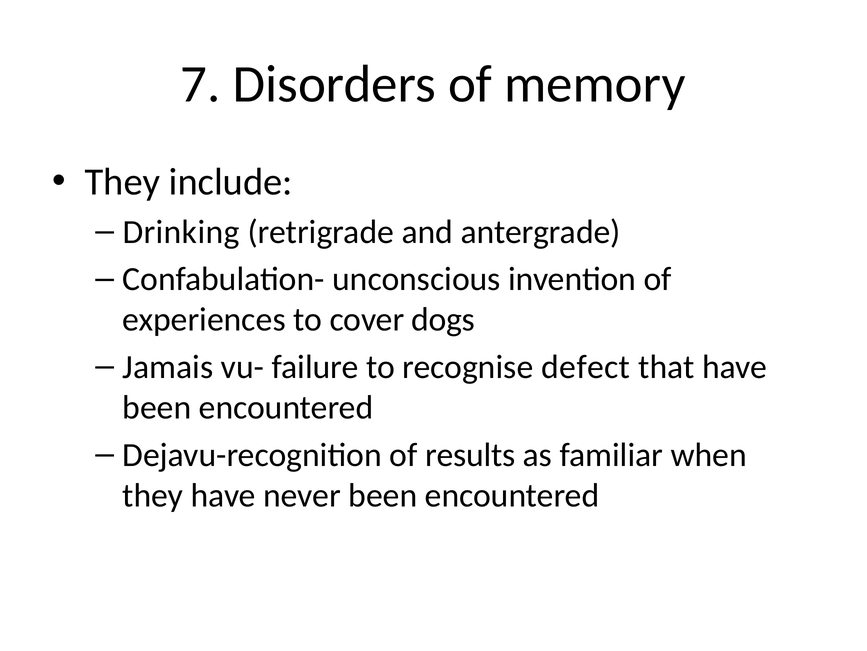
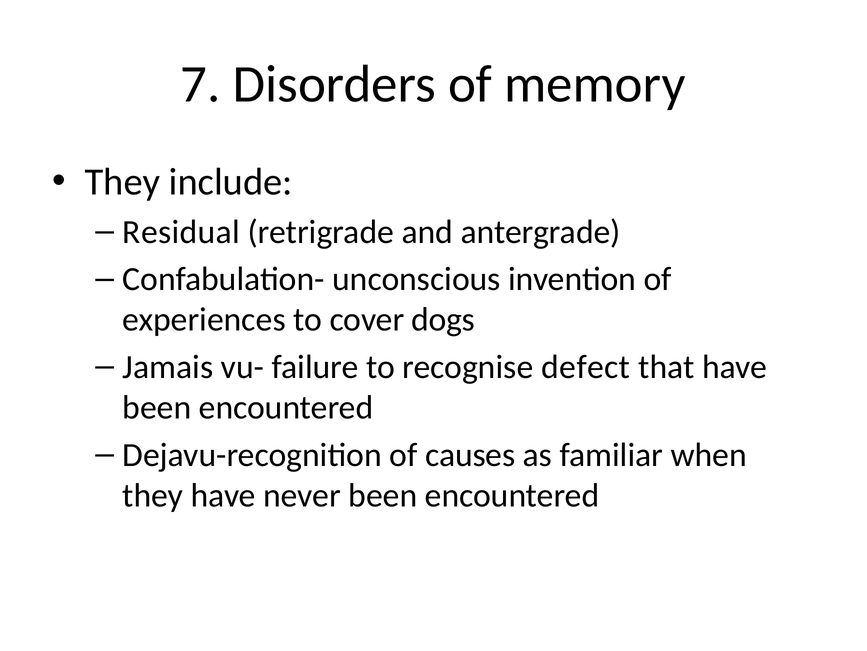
Drinking: Drinking -> Residual (181, 232)
results: results -> causes (470, 454)
